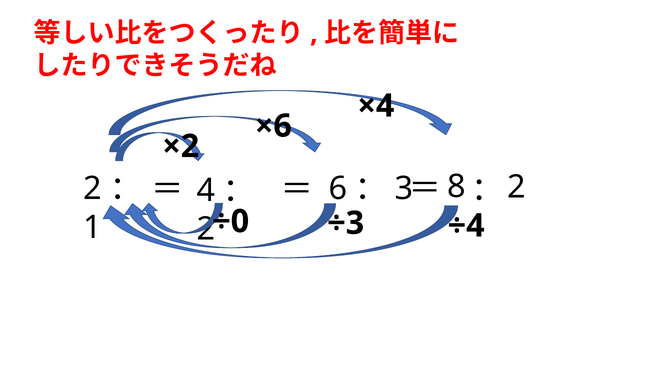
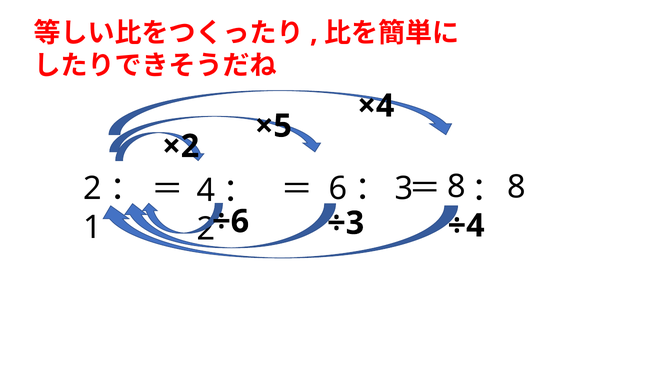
×6: ×6 -> ×5 (273, 126)
8 2: 2 -> 8 (517, 187)
÷0: ÷0 -> ÷6 (231, 221)
